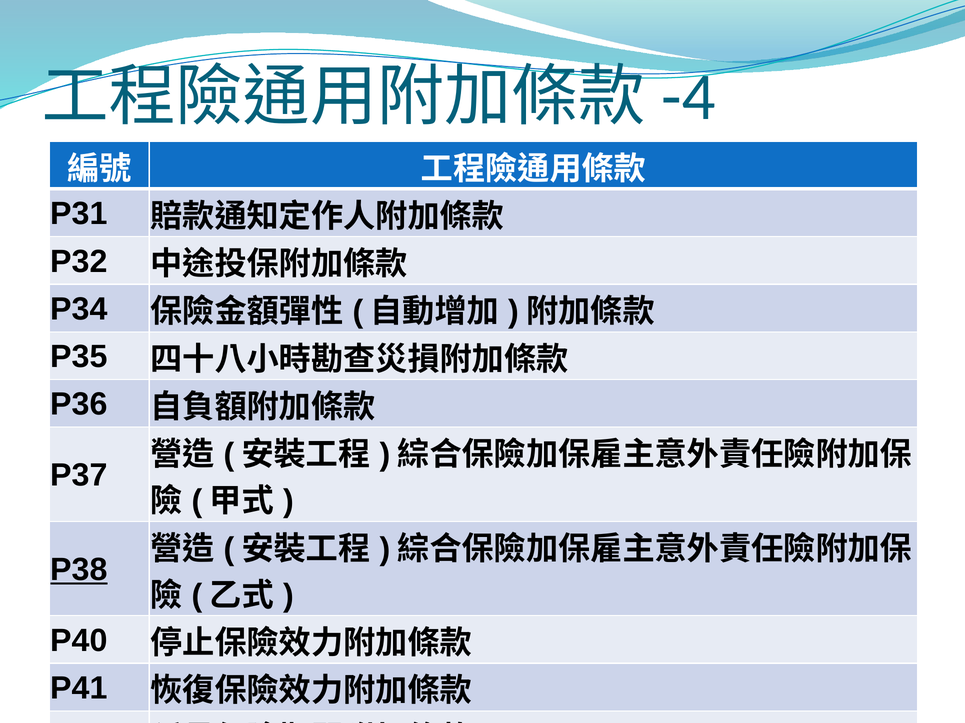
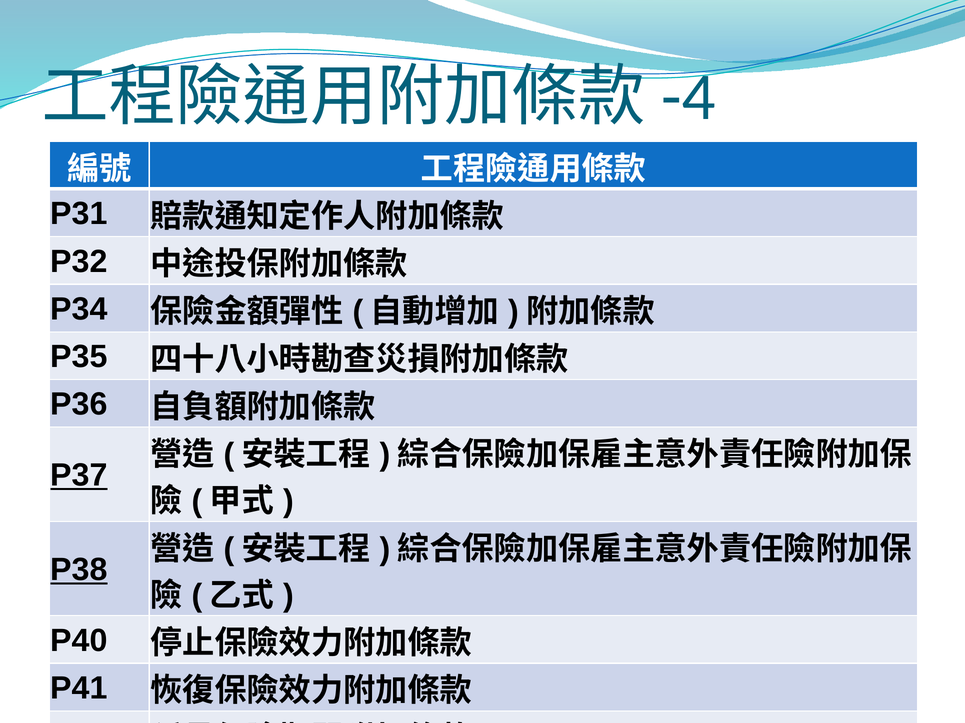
P37 underline: none -> present (79, 476)
